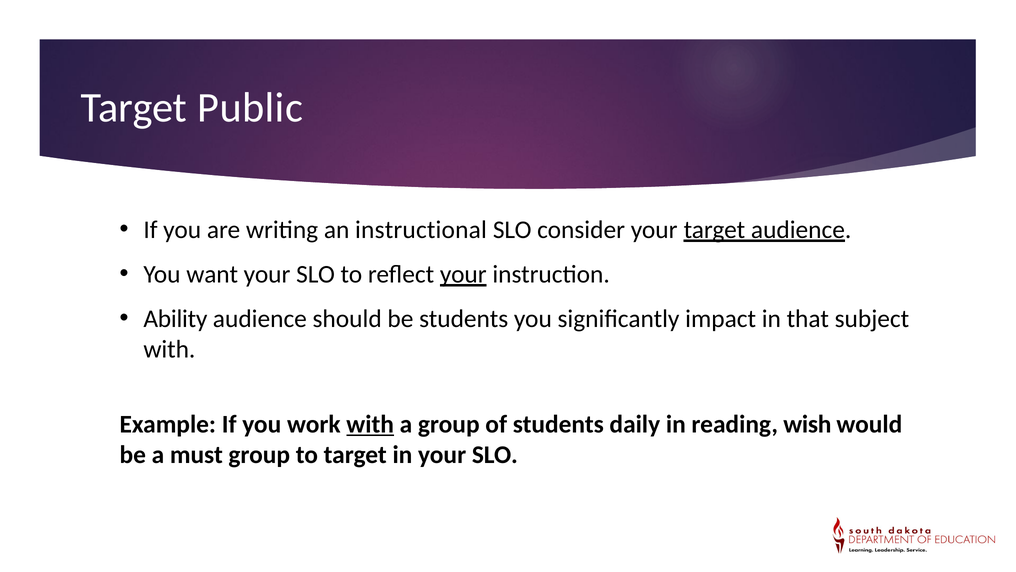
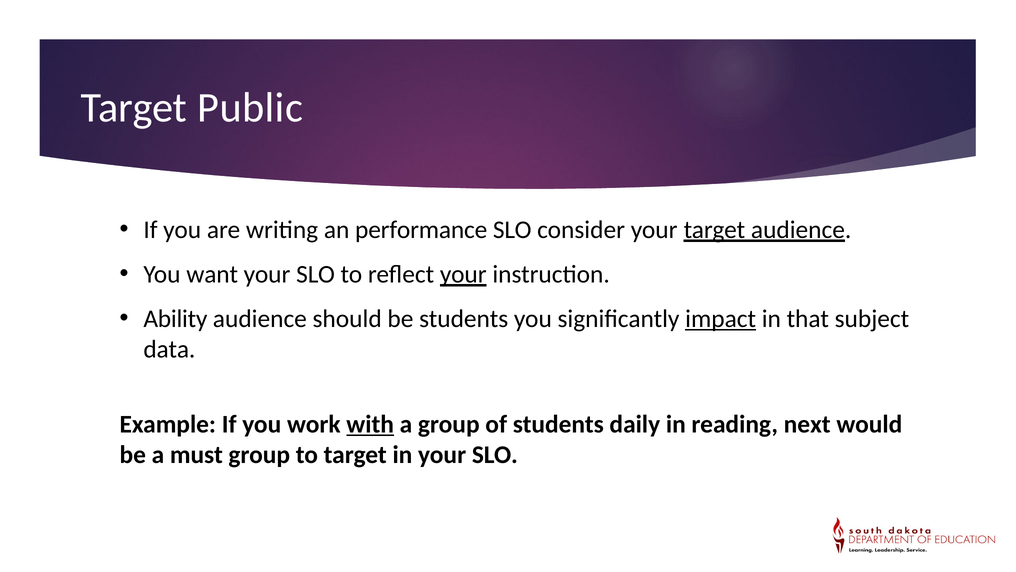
instructional: instructional -> performance (421, 230)
impact underline: none -> present (721, 319)
with: with -> data (169, 349)
wish: wish -> next (807, 424)
